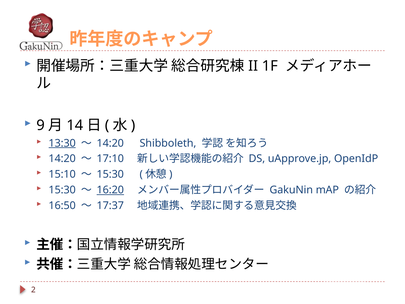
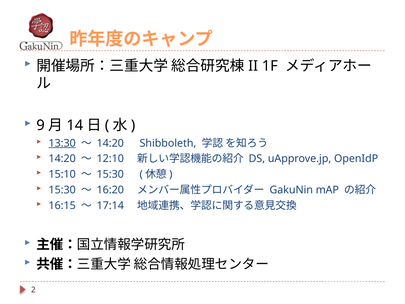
17:10: 17:10 -> 12:10 (110, 159)
16:20 underline: present -> none (110, 190)
16:50: 16:50 -> 16:15 (62, 205)
17:37: 17:37 -> 17:14 (110, 205)
